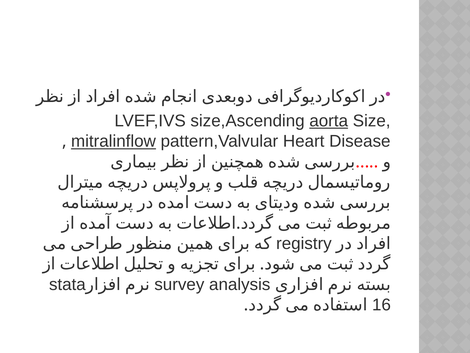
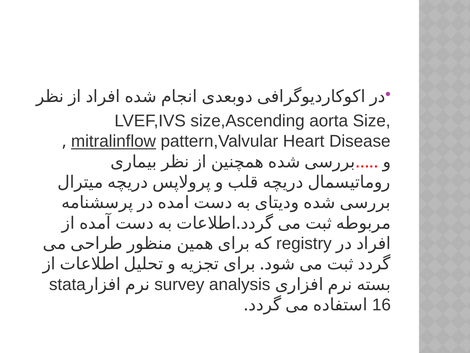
aorta underline: present -> none (329, 121)
